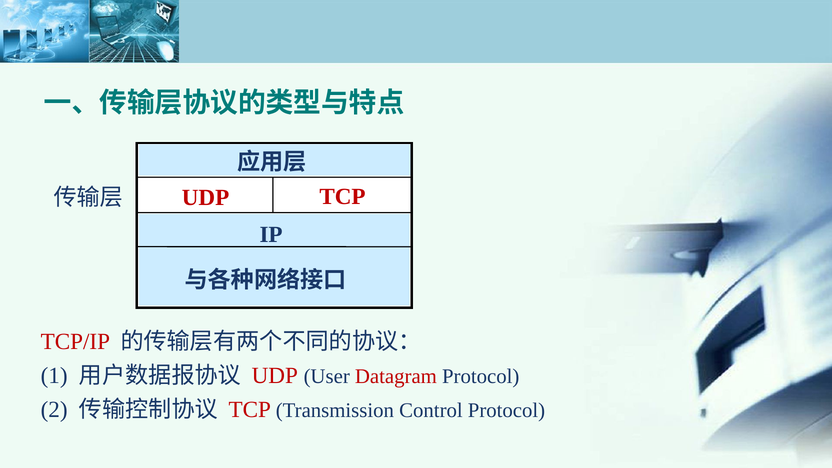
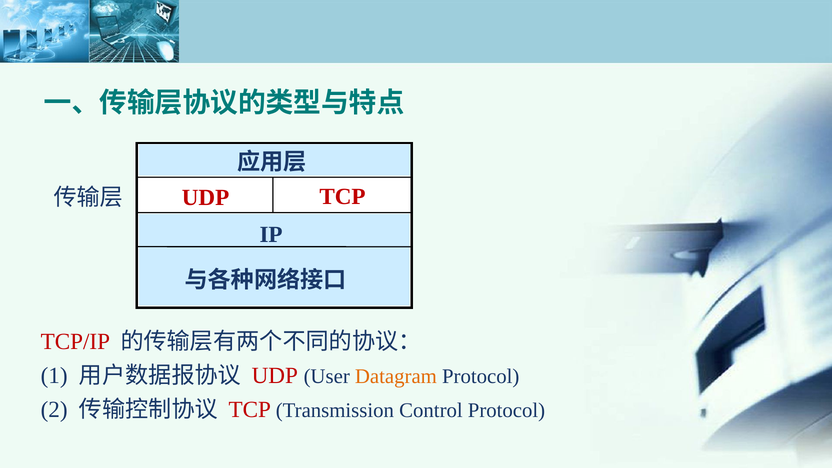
Datagram colour: red -> orange (396, 376)
